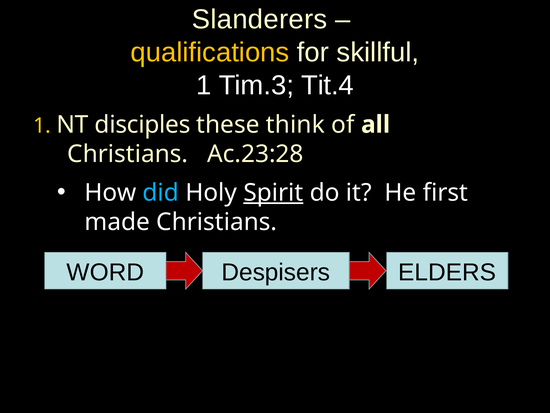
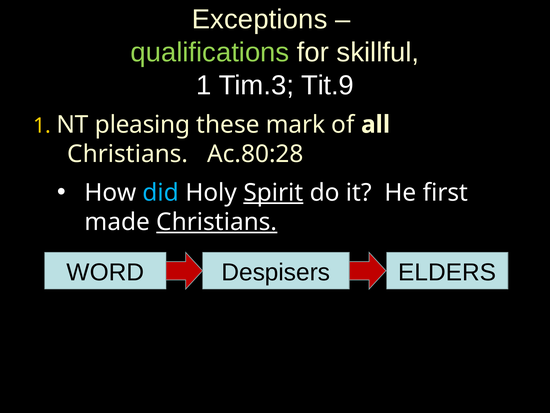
Slanderers: Slanderers -> Exceptions (260, 19)
qualifications colour: yellow -> light green (210, 52)
Tit.4: Tit.4 -> Tit.9 (327, 85)
disciples: disciples -> pleasing (143, 125)
think: think -> mark (295, 125)
Ac.23:28: Ac.23:28 -> Ac.80:28 (255, 154)
Christians underline: none -> present (217, 222)
